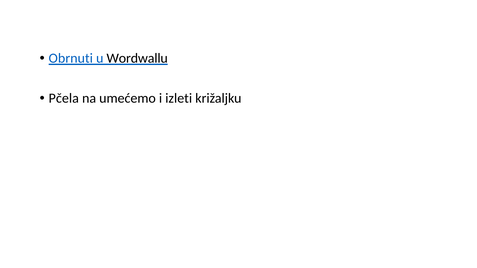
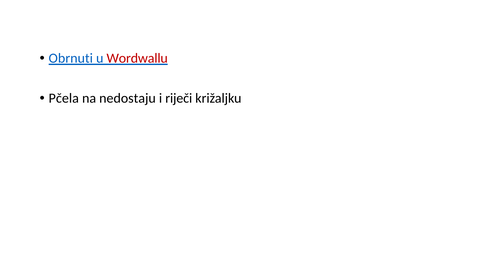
Wordwallu colour: black -> red (137, 58)
umećemo: umećemo -> nedostaju (128, 99)
izleti: izleti -> riječi (179, 99)
